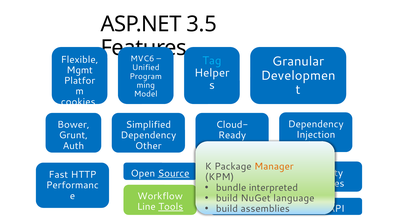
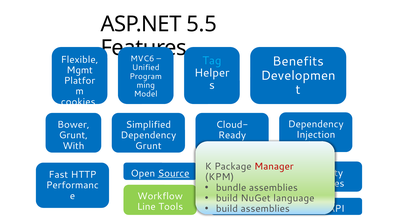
3.5: 3.5 -> 5.5 (202, 24)
Granular: Granular -> Benefits (298, 61)
Auth: Auth -> With (73, 146)
Other: Other -> Grunt (148, 146)
Manager colour: orange -> red (274, 166)
interpreted: interpreted -> assemblies (273, 187)
Tools underline: present -> none (171, 207)
